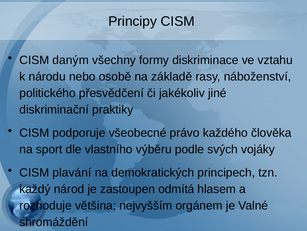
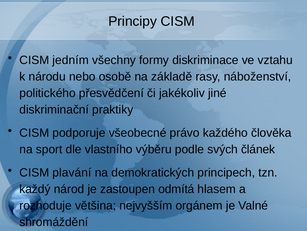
daným: daným -> jedním (71, 60)
vojáky: vojáky -> článek (258, 149)
